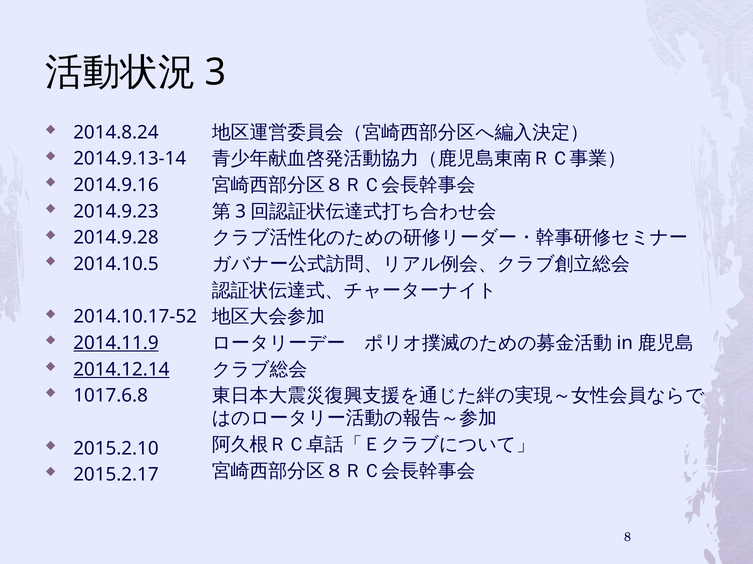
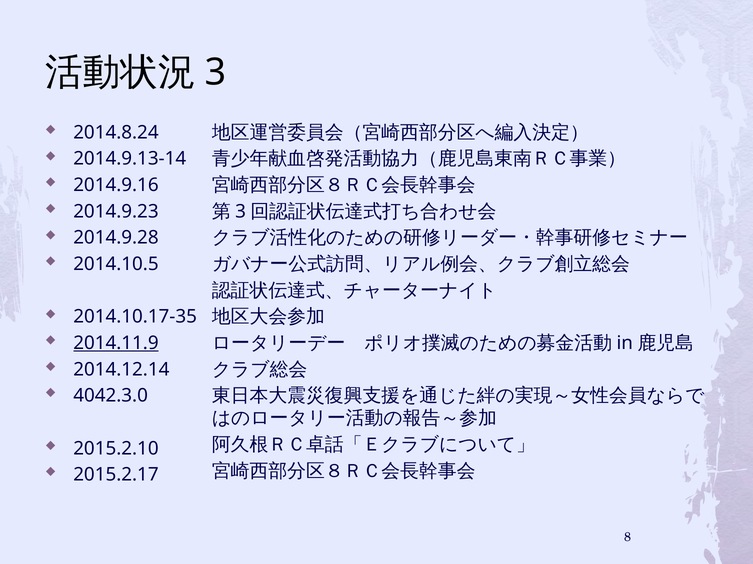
2014.10.17-52: 2014.10.17-52 -> 2014.10.17-35 (135, 317)
2014.12.14 underline: present -> none (121, 370)
1017.6.8: 1017.6.8 -> 4042.3.0 (111, 396)
